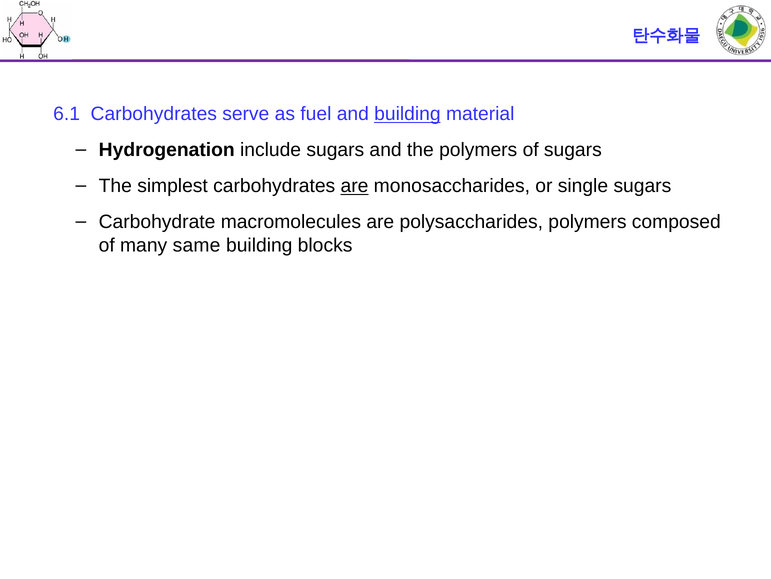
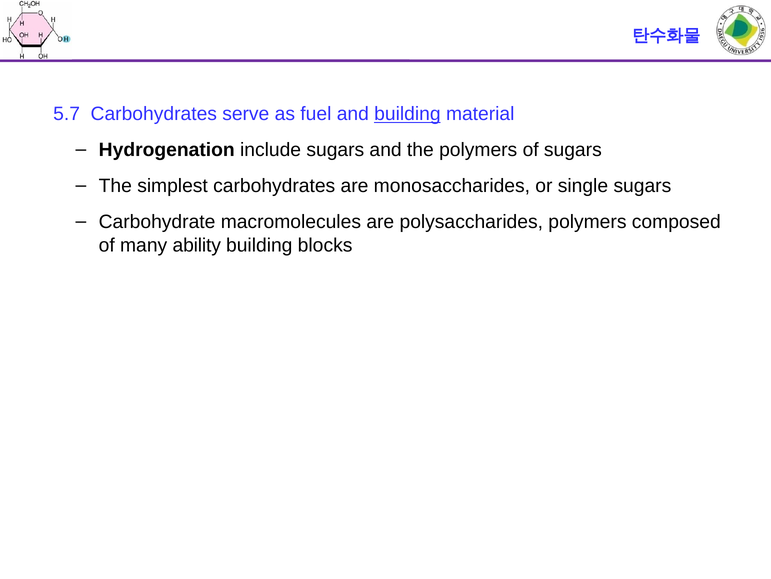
6.1: 6.1 -> 5.7 (67, 114)
are underline: present -> none (355, 186)
same: same -> ability (197, 245)
